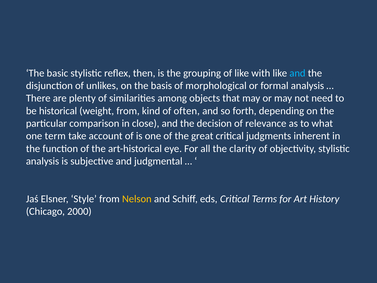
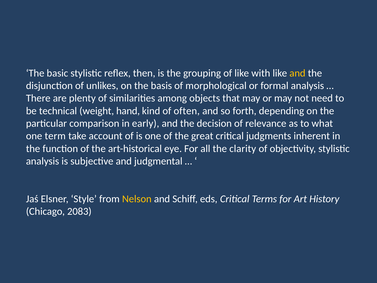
and colour: light blue -> yellow (297, 73)
historical: historical -> technical (58, 111)
weight from: from -> hand (128, 111)
close: close -> early (146, 123)
2000: 2000 -> 2083 (79, 211)
